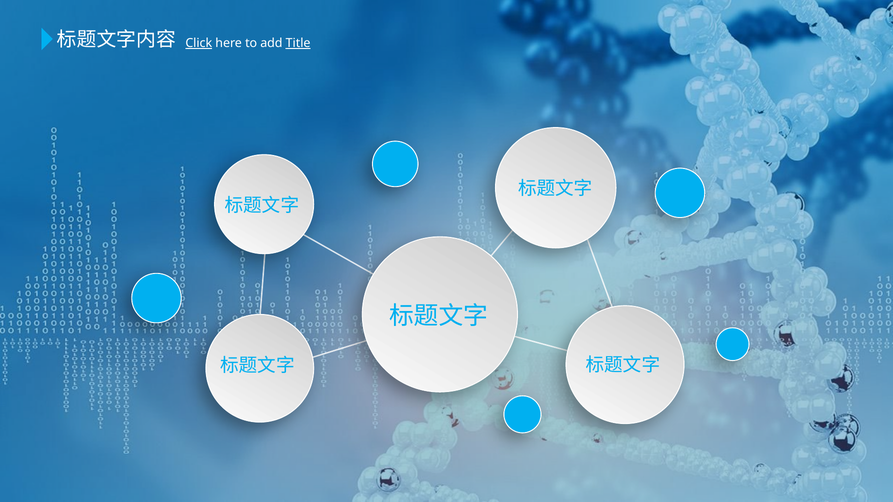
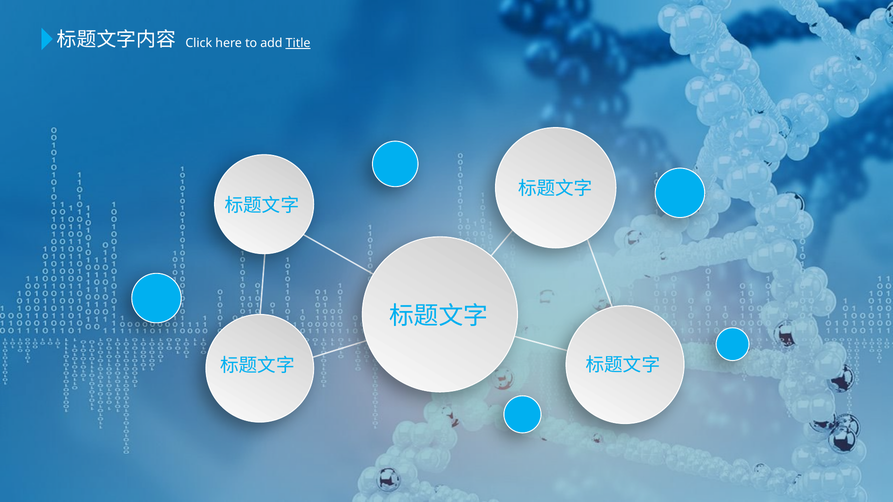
Click underline: present -> none (199, 43)
